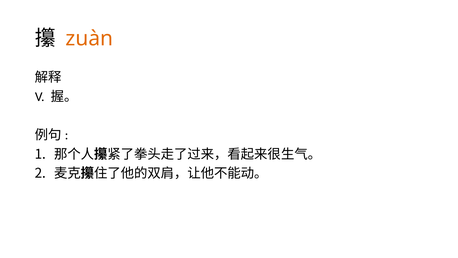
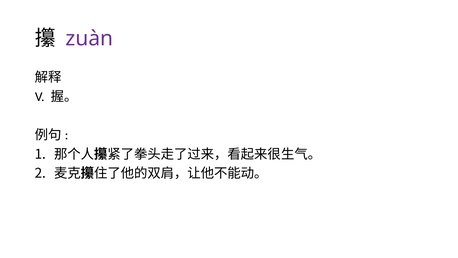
zuàn colour: orange -> purple (89, 38)
